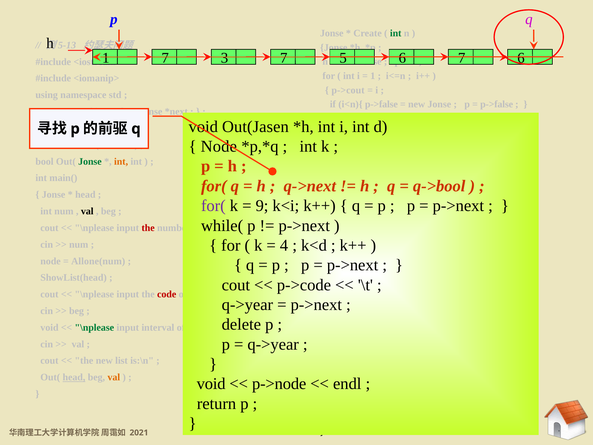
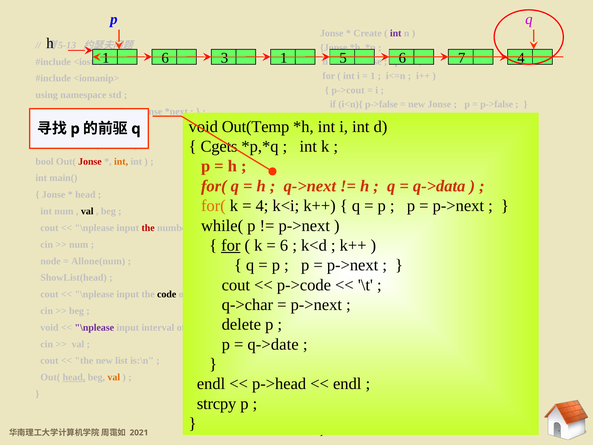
int colour: green -> purple (396, 33)
7: 7 -> 6 (165, 58)
3 7: 7 -> 1 (284, 58)
7 6: 6 -> 4 (521, 58)
Out(Jasen: Out(Jasen -> Out(Temp (256, 127)
Node: Node -> Cgets (219, 146)
Jonse colour: green -> red (90, 161)
q->bool: q->bool -> q->data (439, 186)
for( colour: purple -> orange (213, 206)
9: 9 -> 4 (262, 206)
for underline: none -> present (231, 245)
4: 4 -> 6 (284, 245)
code colour: red -> black (167, 294)
q->year: q->year -> q->char (247, 305)
\nplease colour: green -> purple (94, 327)
q->year: q->year -> q->date (273, 344)
void: void -> endl (211, 384)
p->node: p->node -> p->head (279, 384)
return: return -> strcpy (217, 403)
